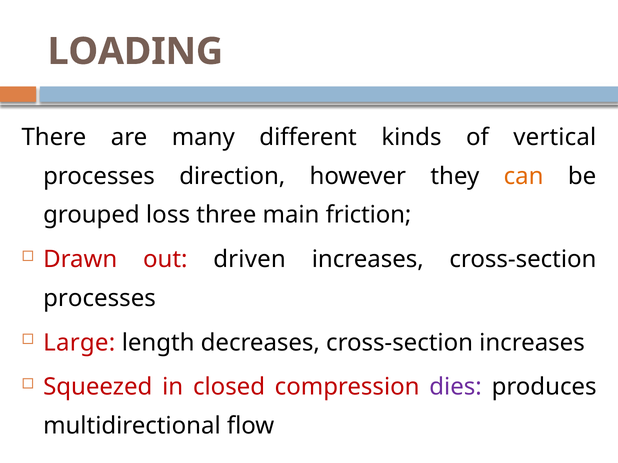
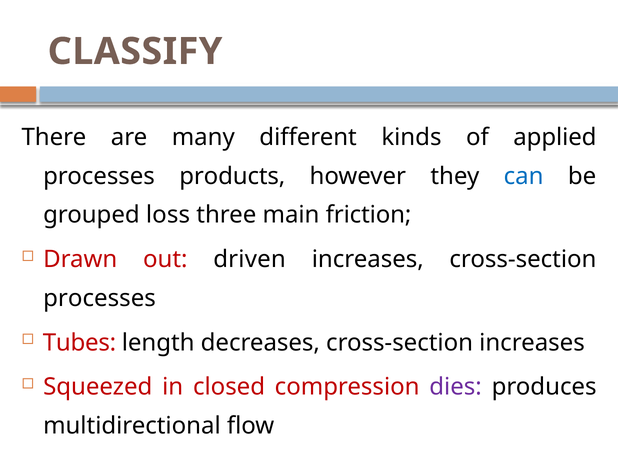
LOADING: LOADING -> CLASSIFY (135, 52)
vertical: vertical -> applied (555, 137)
direction: direction -> products (232, 176)
can colour: orange -> blue (524, 176)
Large: Large -> Tubes (79, 343)
